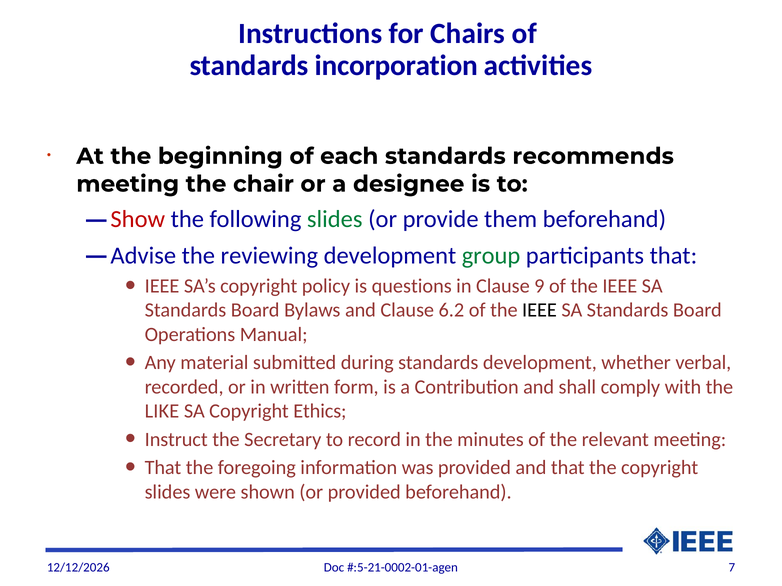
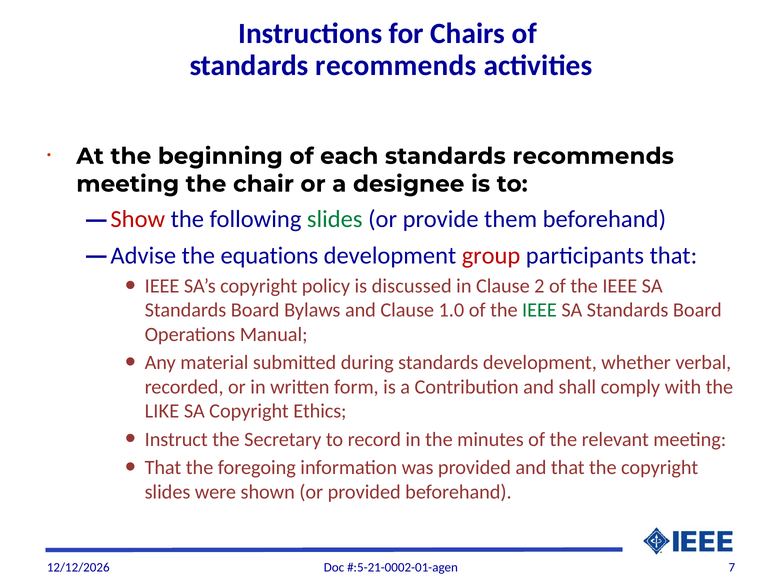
incorporation: incorporation -> recommends (396, 66)
reviewing: reviewing -> equations (269, 256)
group colour: green -> red (491, 256)
questions: questions -> discussed (412, 286)
9: 9 -> 2 (539, 286)
6.2: 6.2 -> 1.0 (451, 310)
IEEE colour: black -> green (540, 310)
